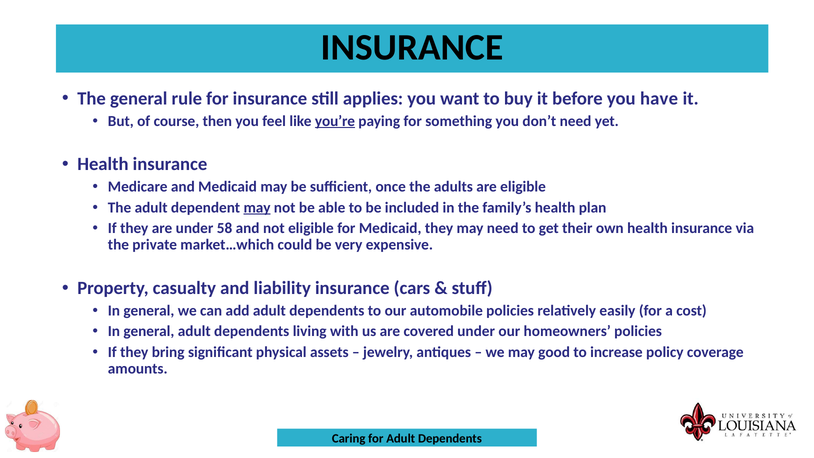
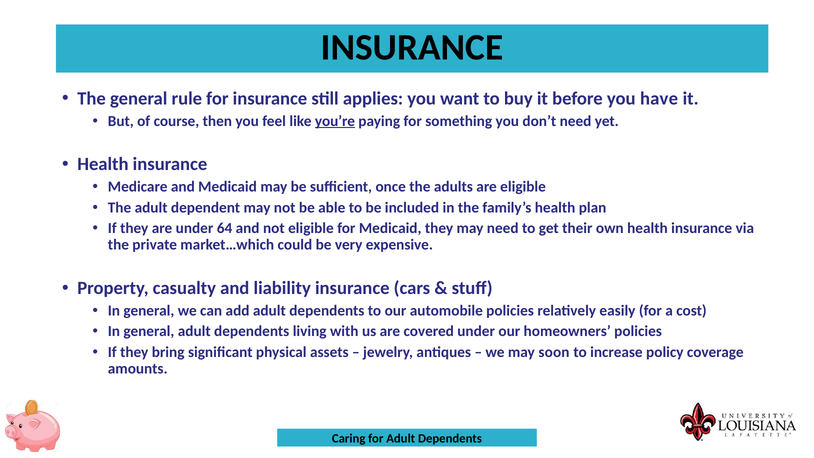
may underline: present -> none (257, 208)
58: 58 -> 64 (225, 228)
good: good -> soon (554, 352)
